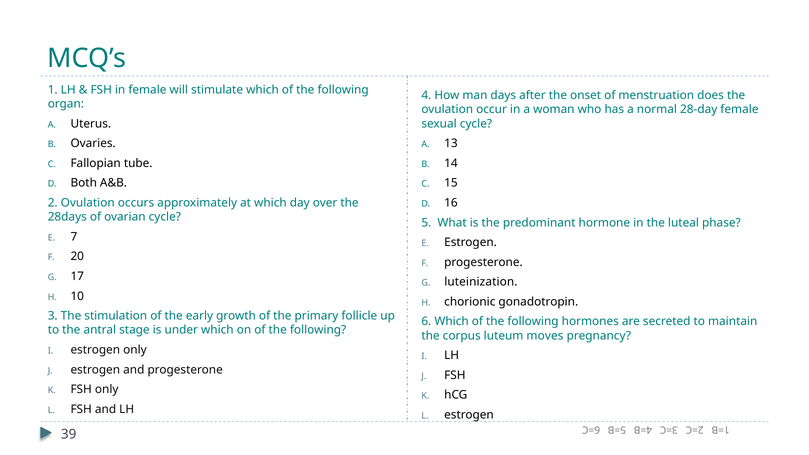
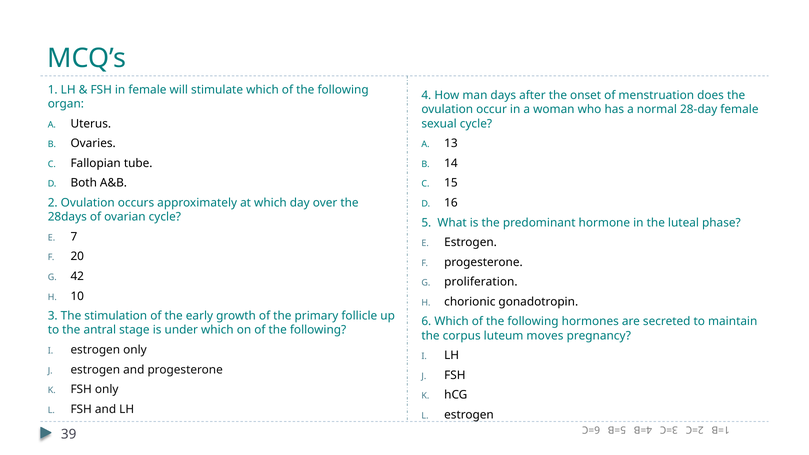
17: 17 -> 42 (77, 276)
luteinization: luteinization -> proliferation (481, 282)
